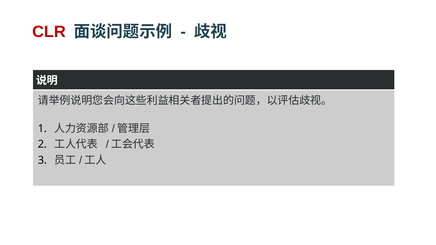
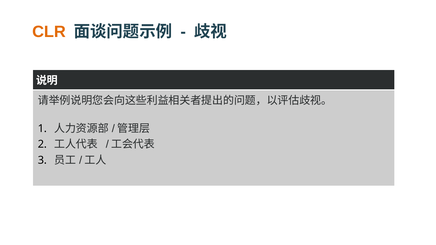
CLR colour: red -> orange (49, 32)
